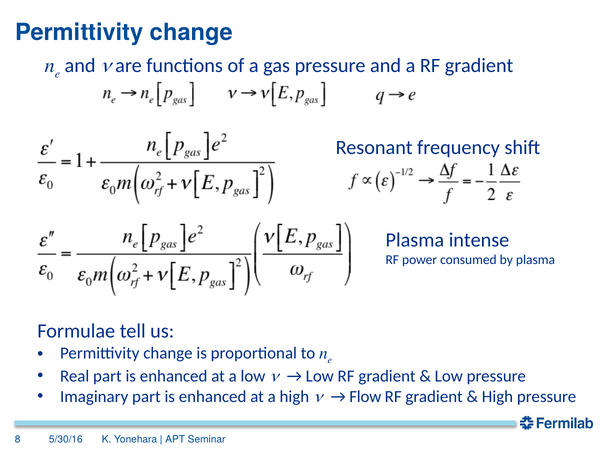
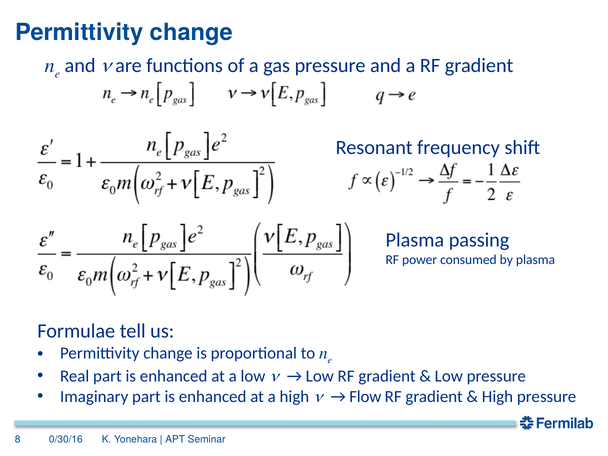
intense: intense -> passing (479, 240)
5/30/16: 5/30/16 -> 0/30/16 (66, 439)
